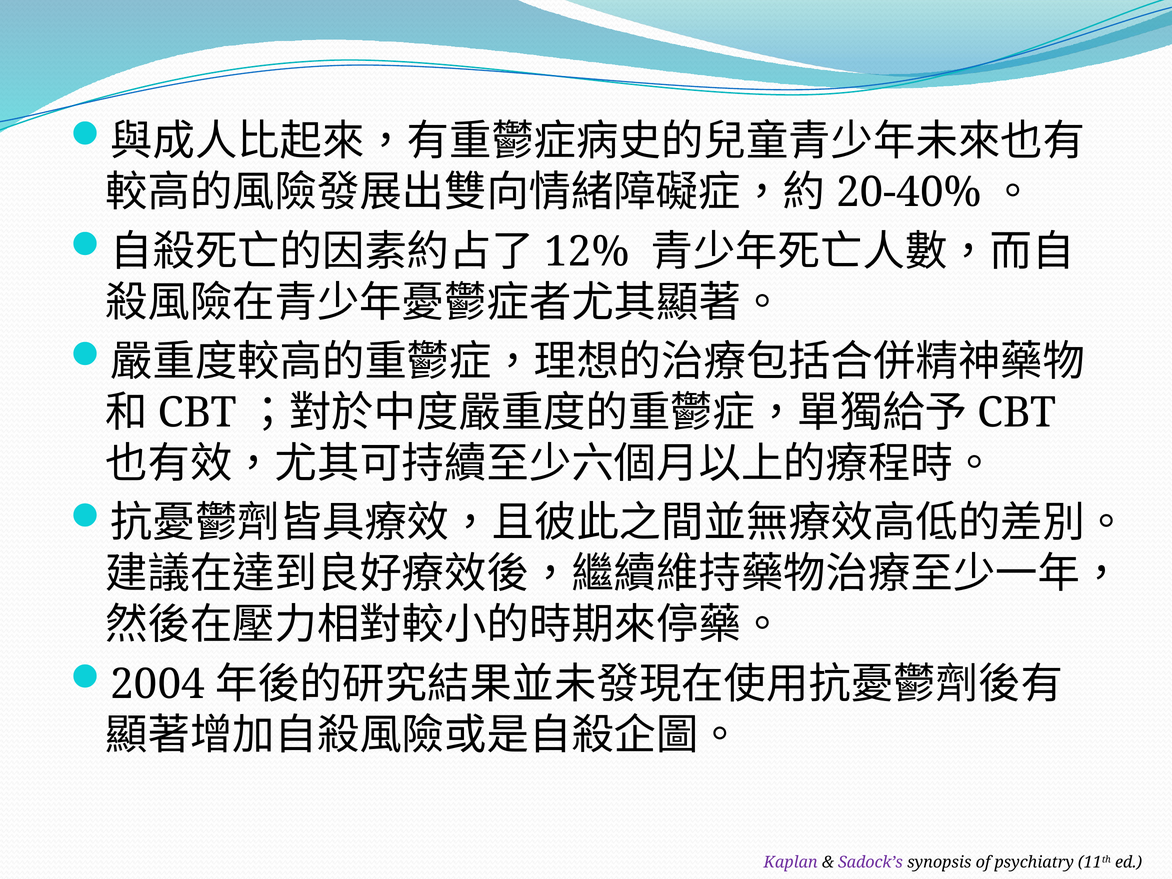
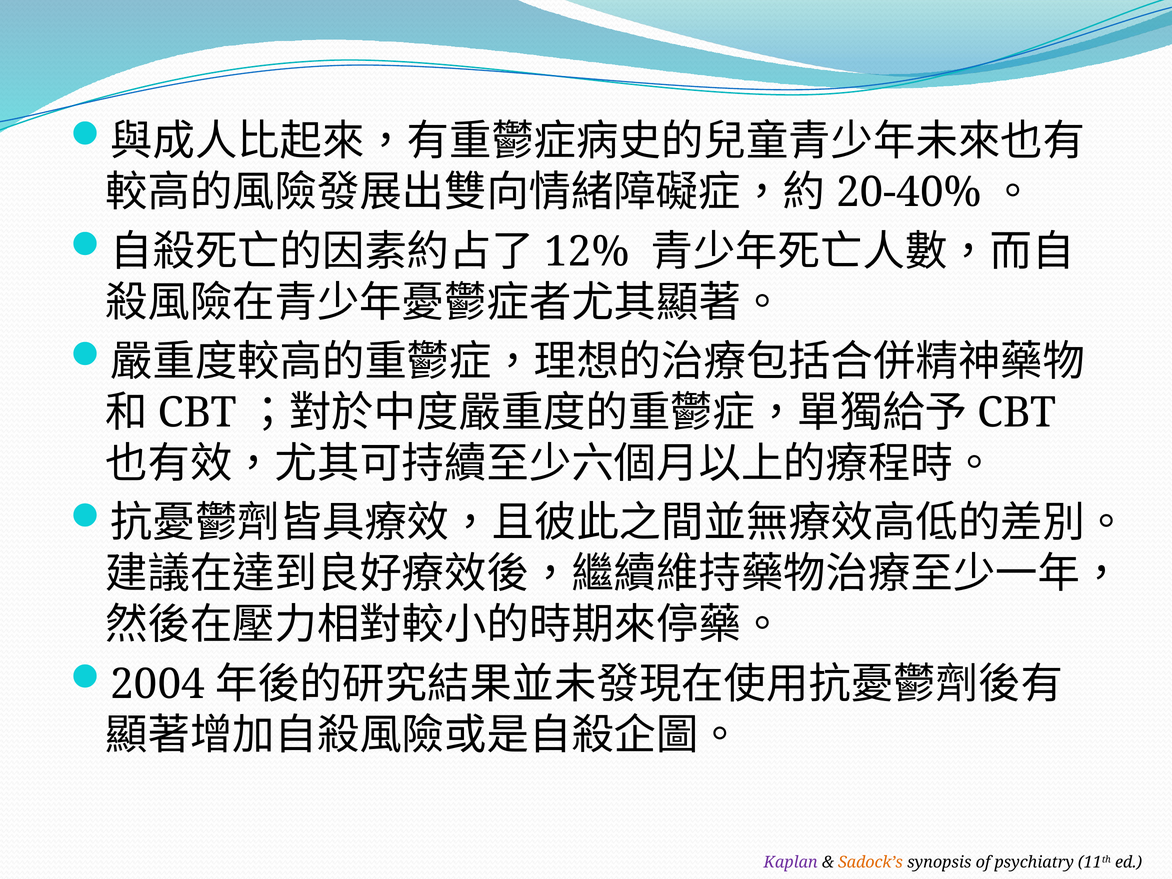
Sadock’s colour: purple -> orange (870, 862)
